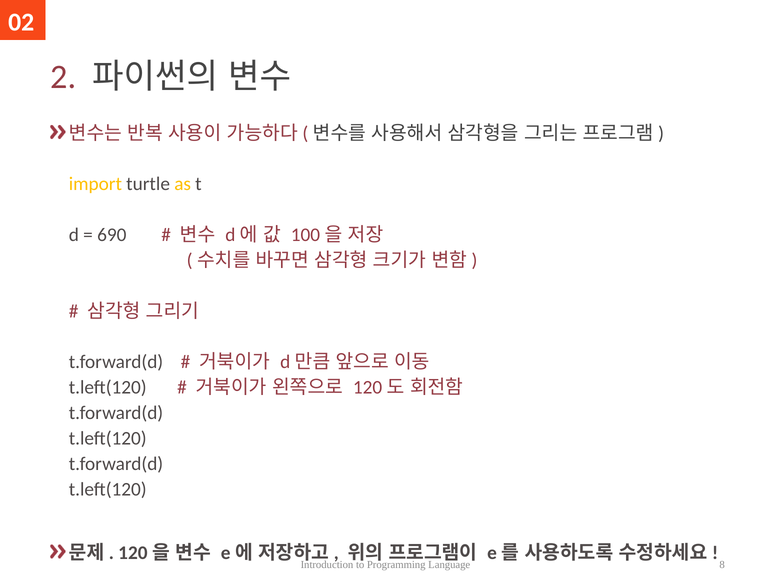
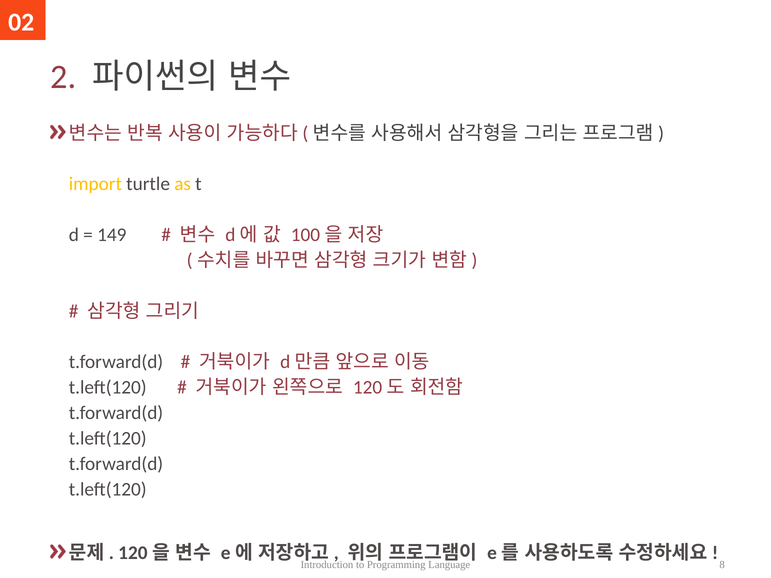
690: 690 -> 149 (112, 235)
